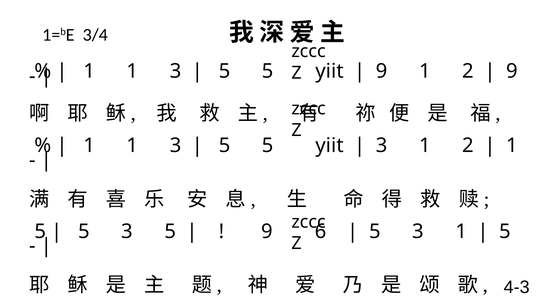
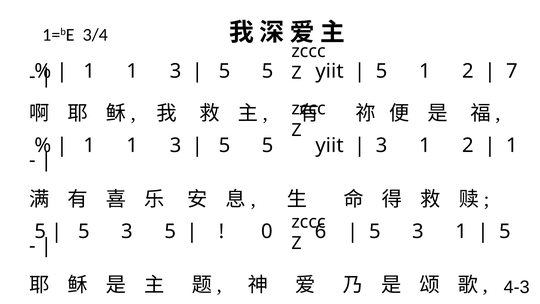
9: 9 -> 5 (382, 71)
9: 9 -> 7 (512, 71)
9: 9 -> 0 (267, 231)
